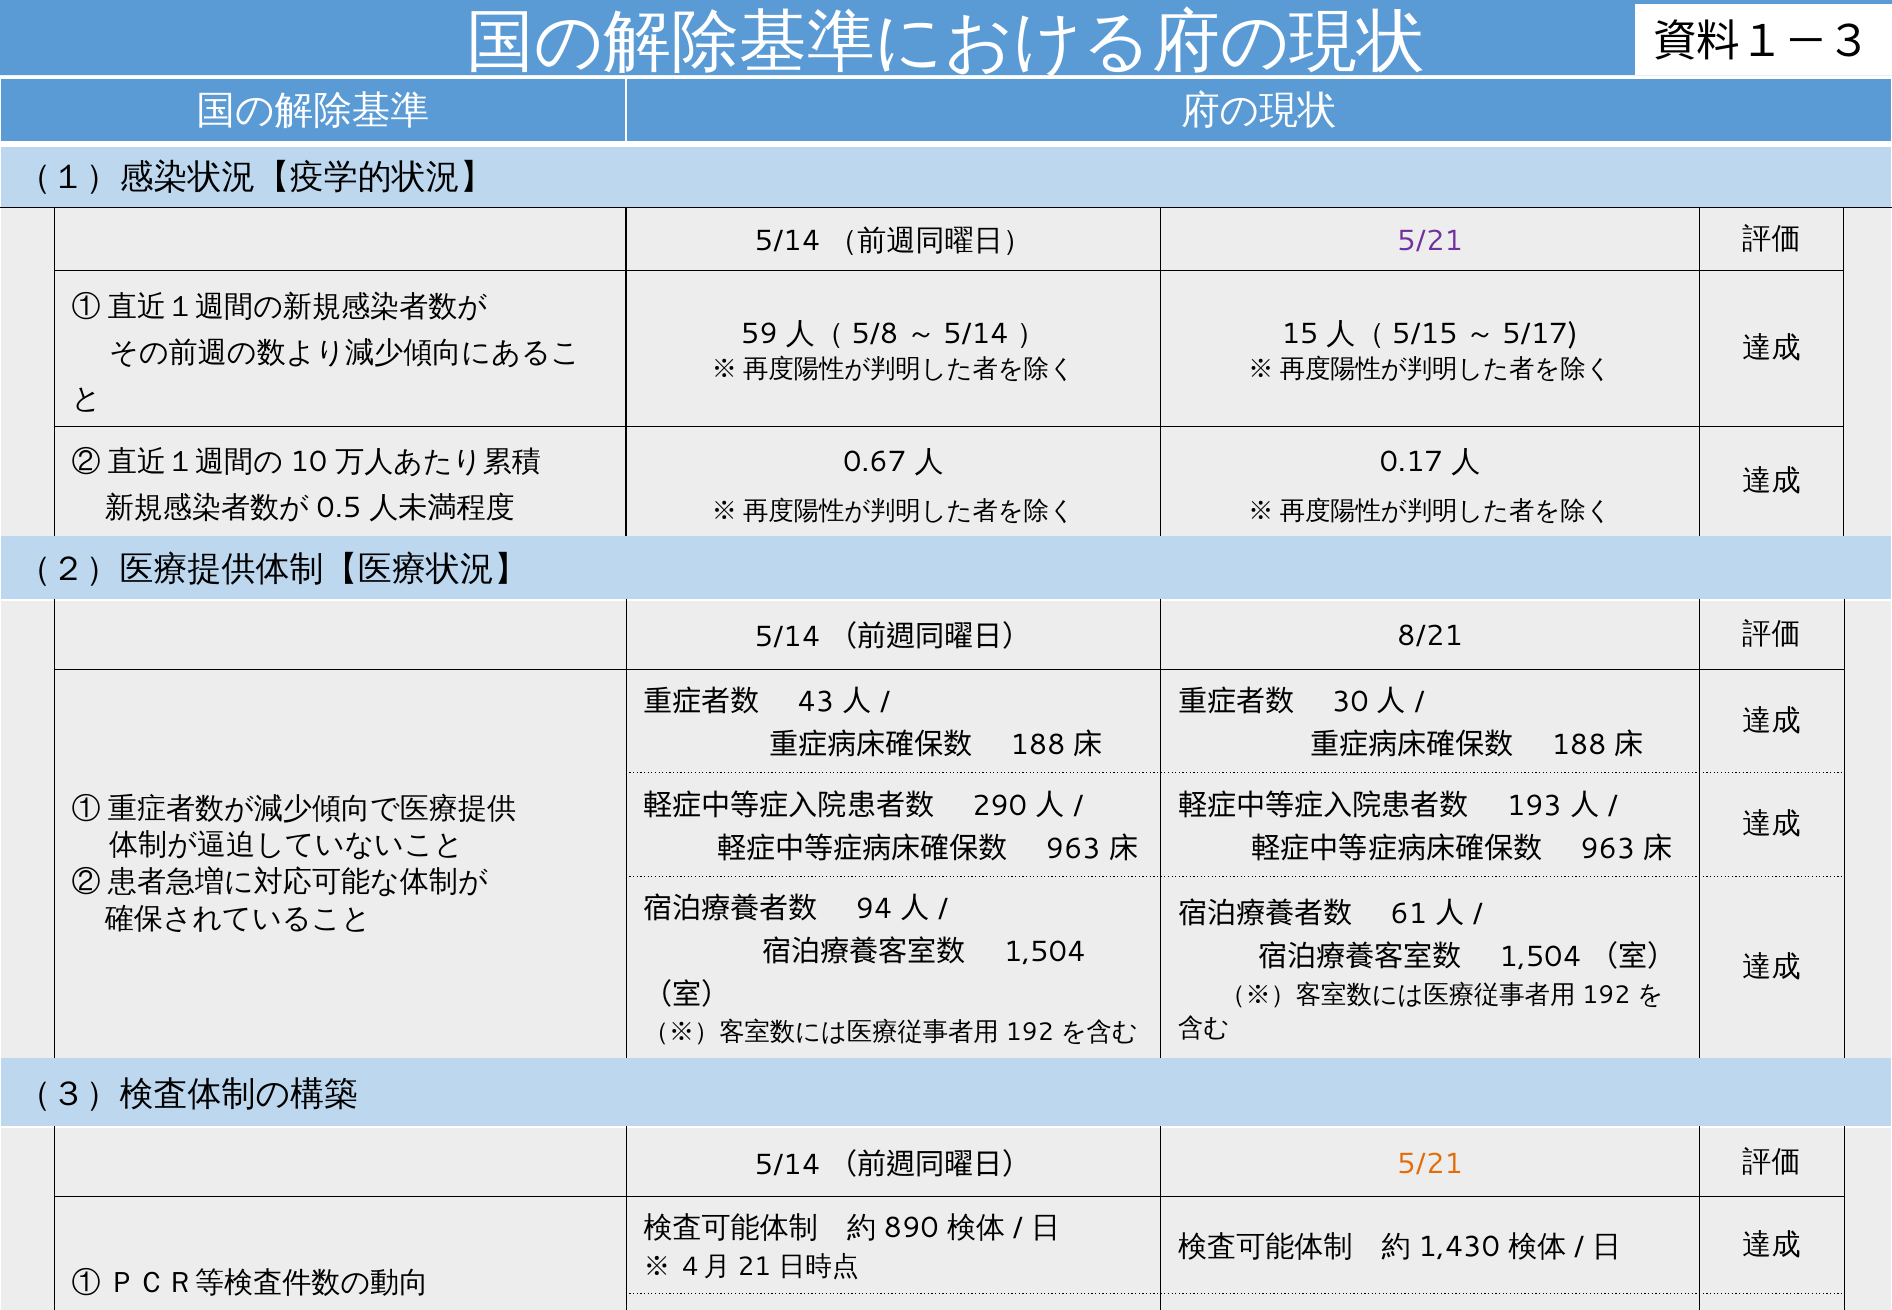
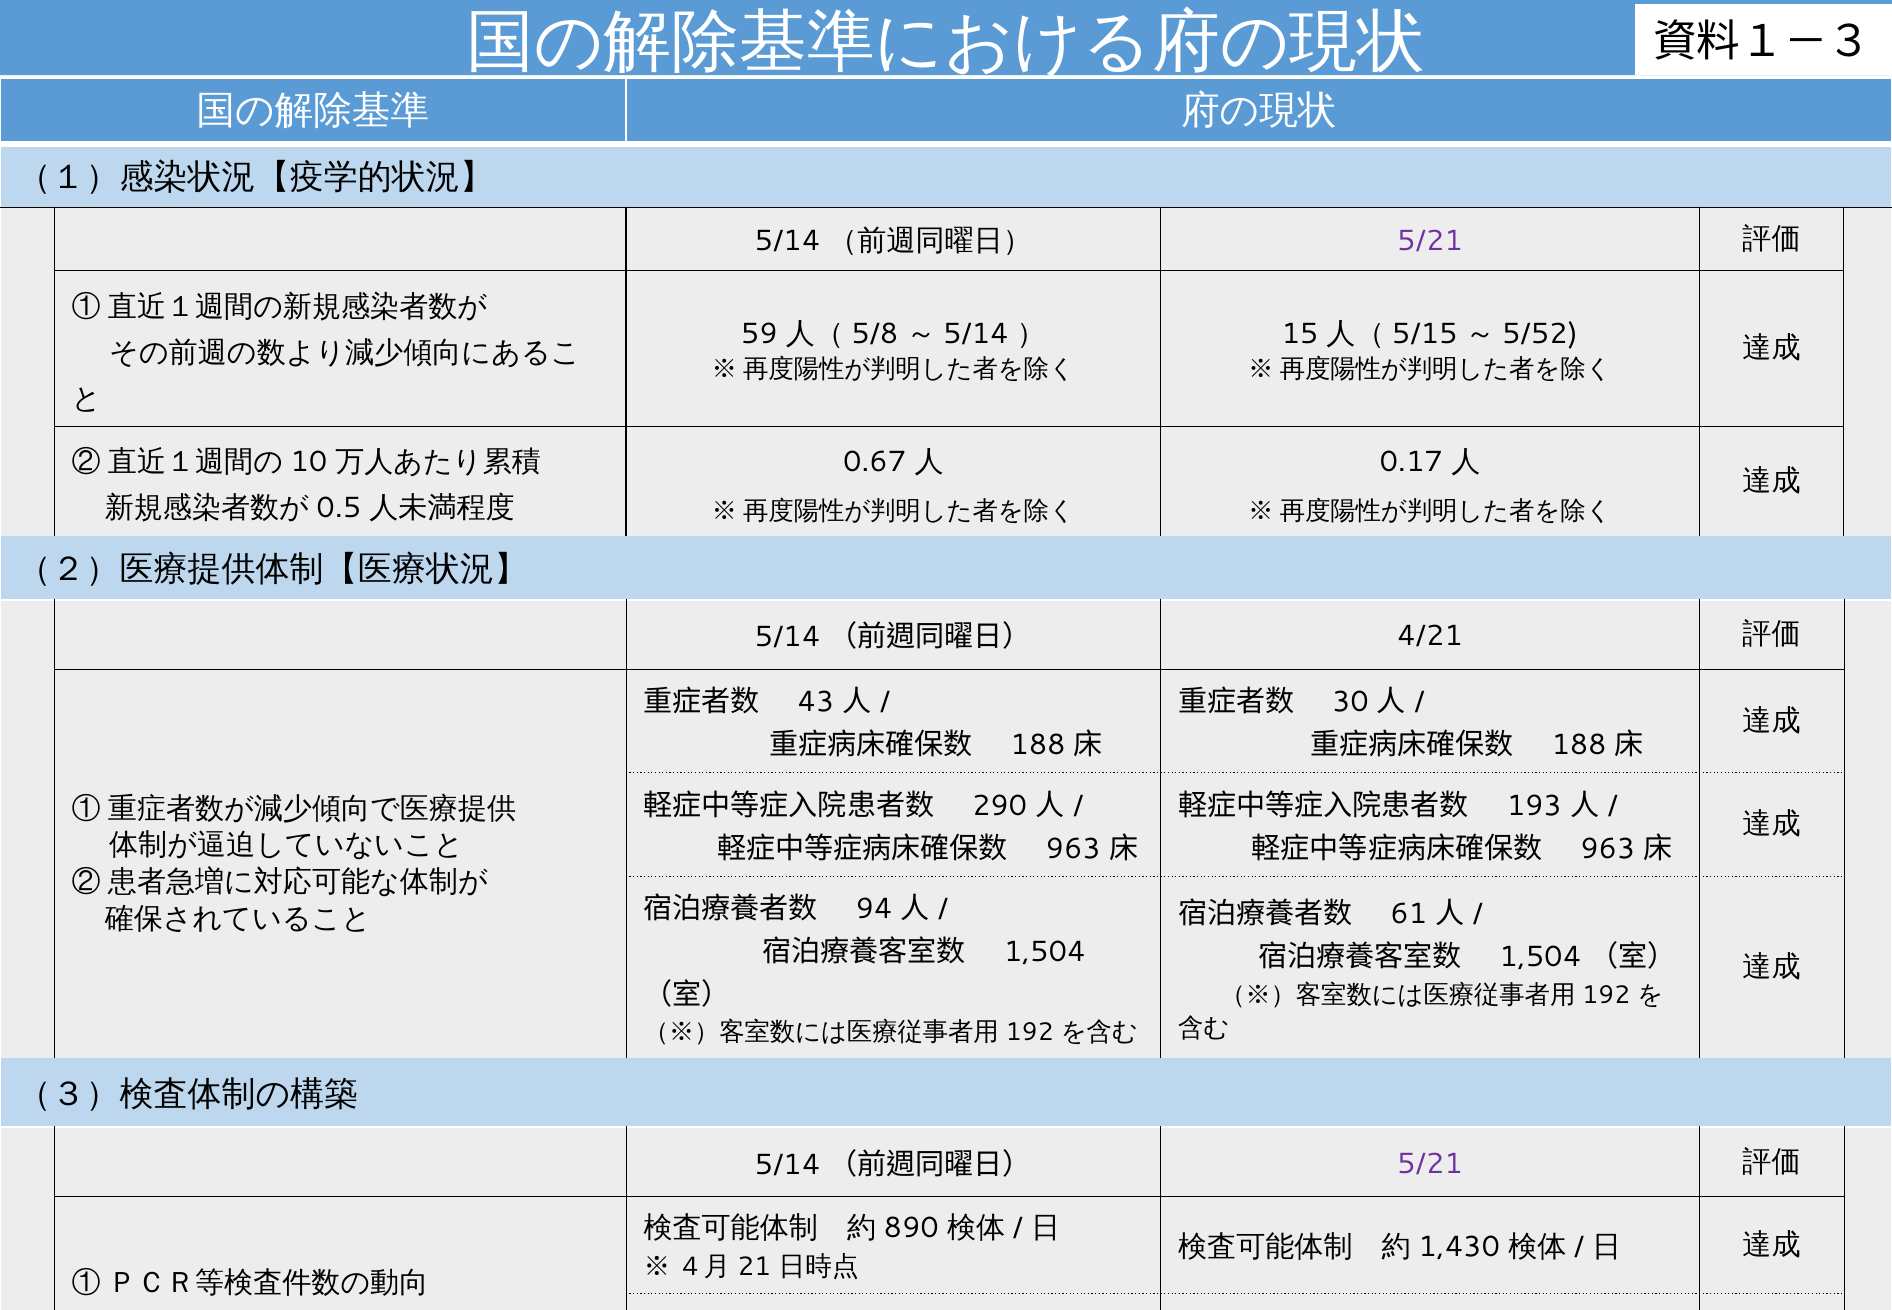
5/17: 5/17 -> 5/52 (1540, 334)
8/21: 8/21 -> 4/21 (1430, 636)
5/21 colour: orange -> purple (1430, 1163)
